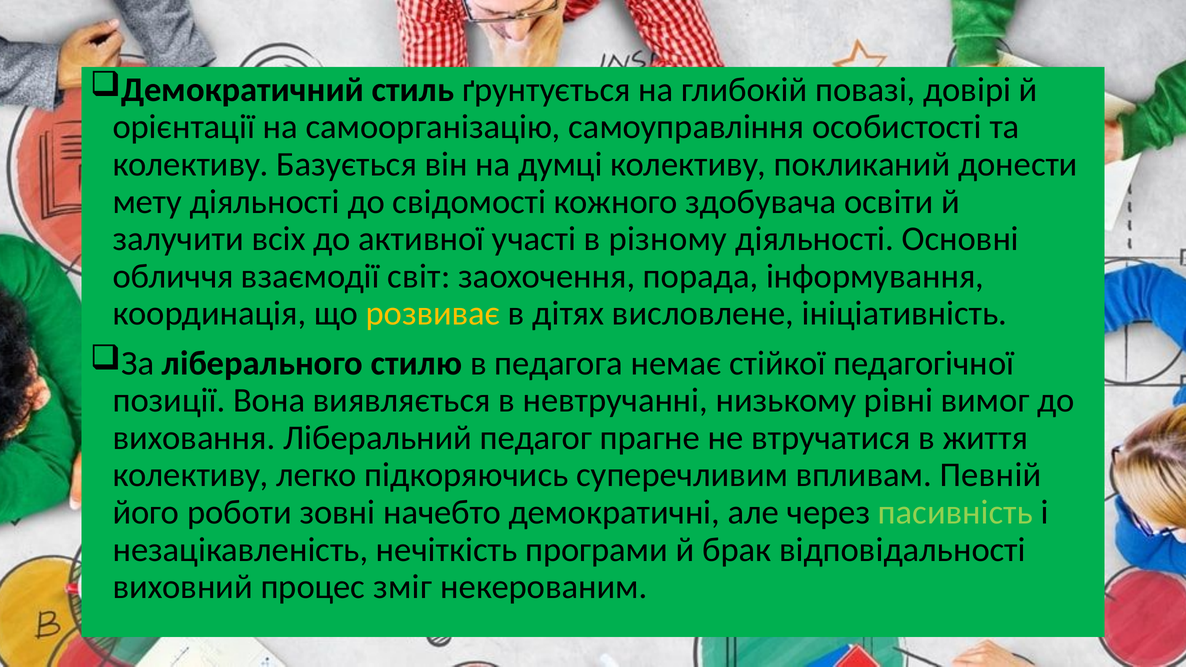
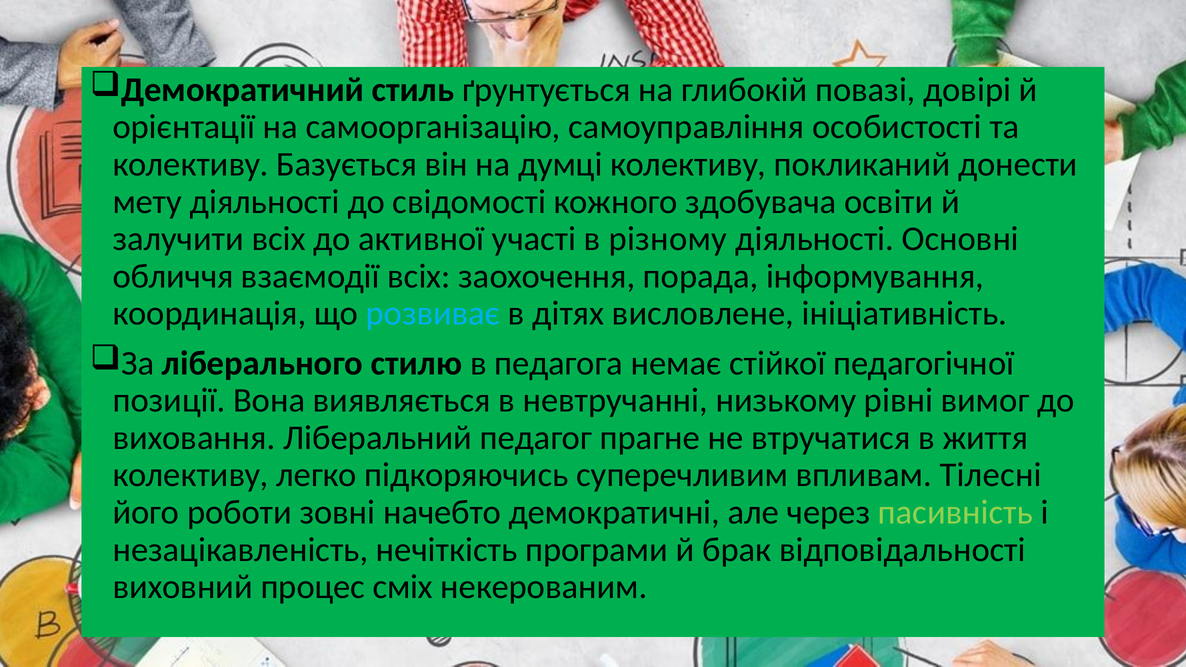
взаємодії світ: світ -> всіх (419, 276)
розвиває colour: yellow -> light blue (433, 314)
Певній: Певній -> Тілесні (991, 475)
зміг: зміг -> сміх (403, 587)
